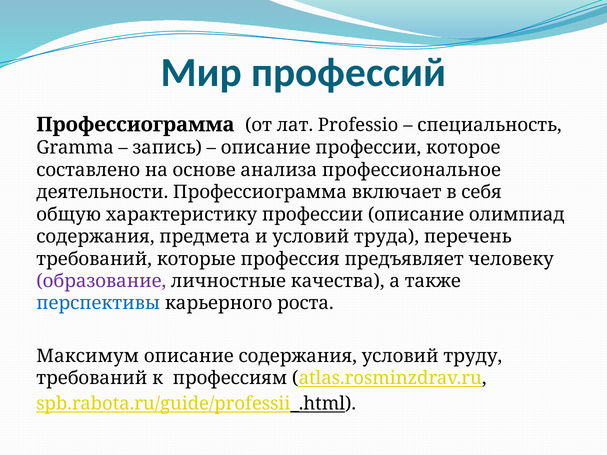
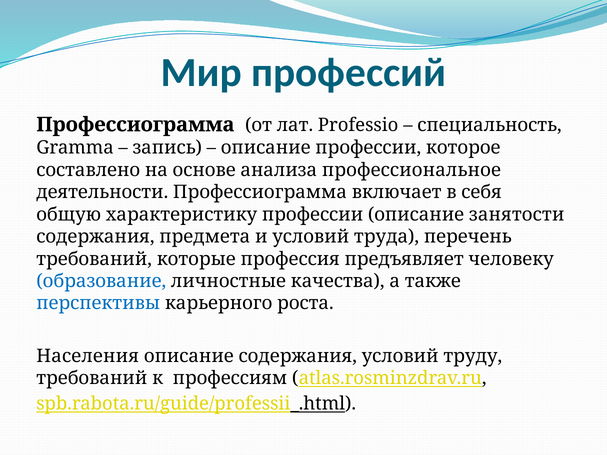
олимпиад: олимпиад -> занятости (517, 215)
образование colour: purple -> blue (101, 281)
Максимум: Максимум -> Населения (88, 356)
